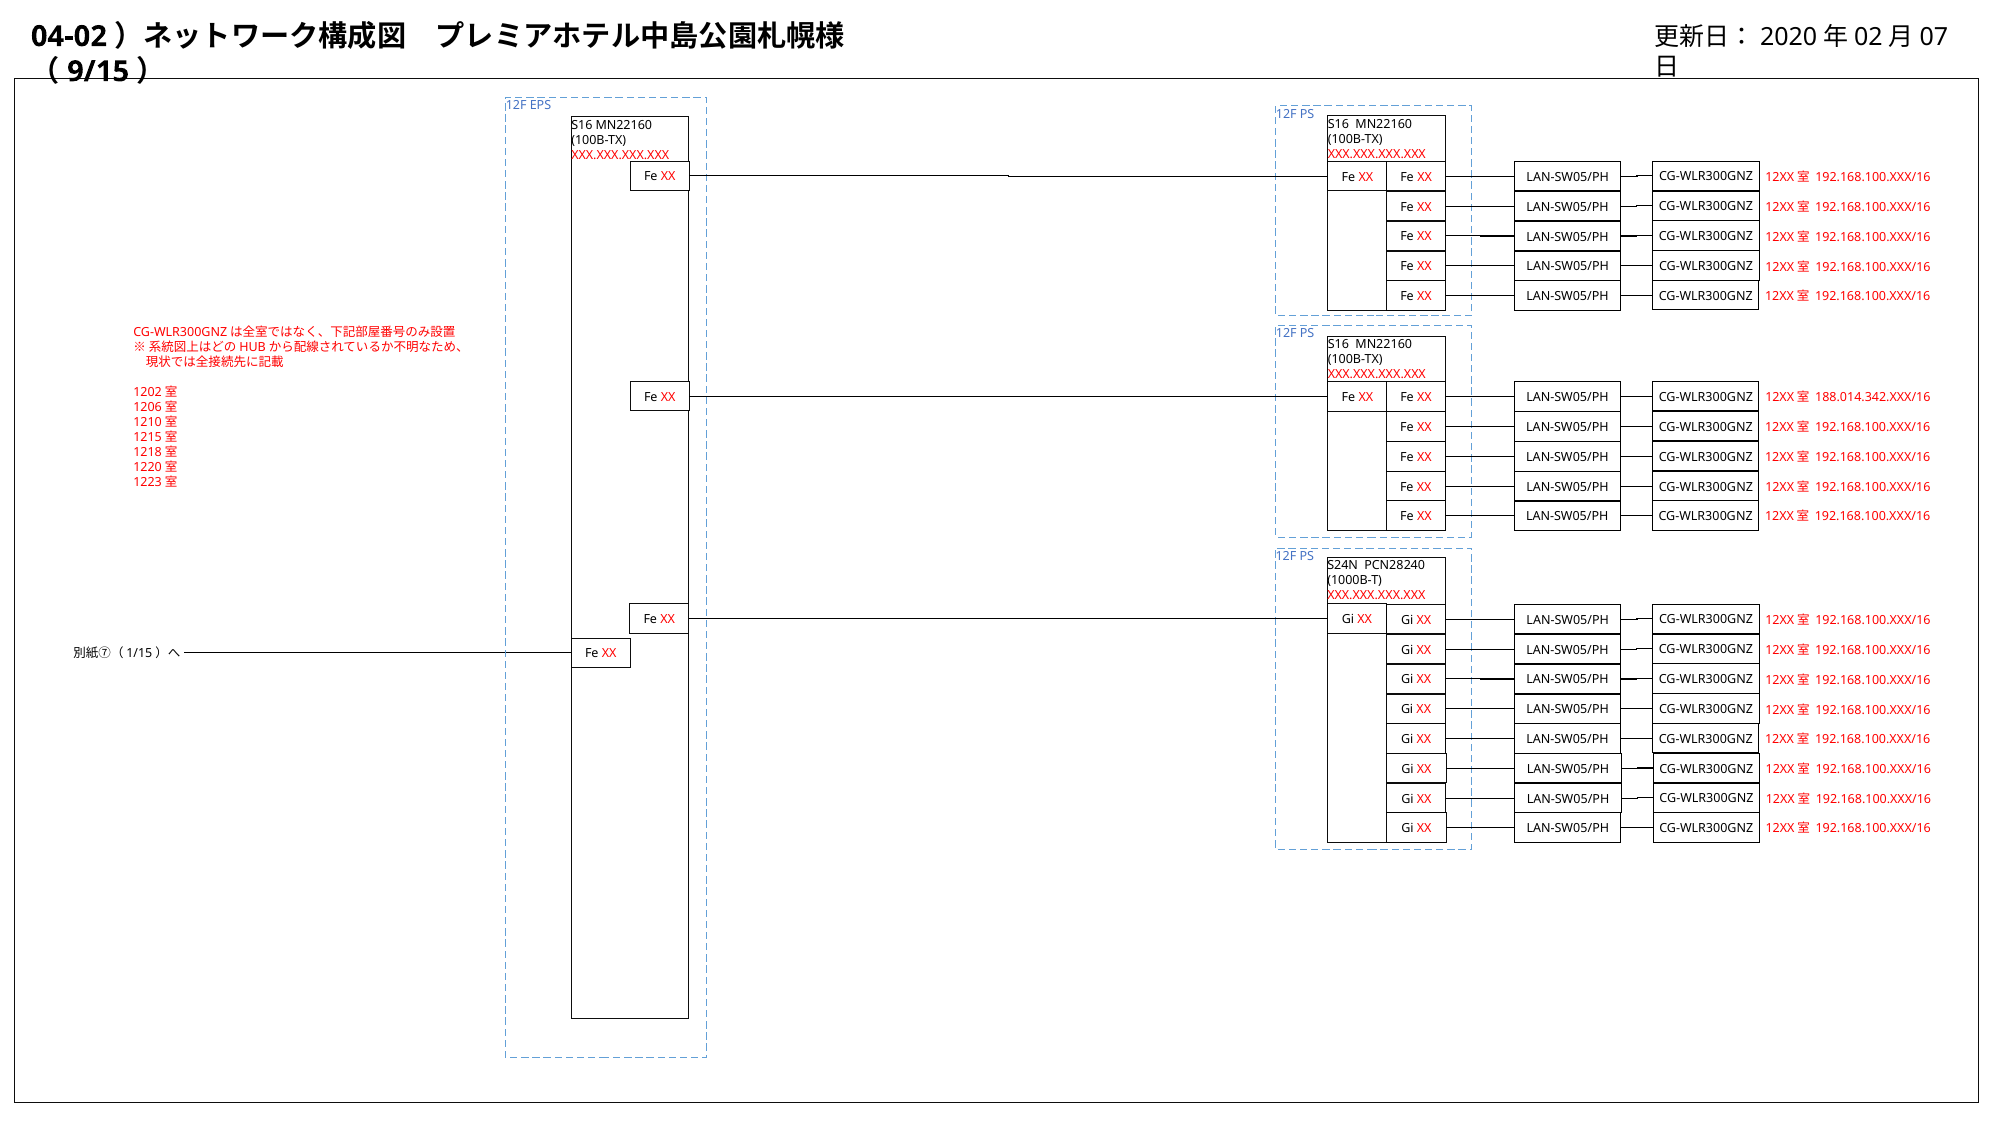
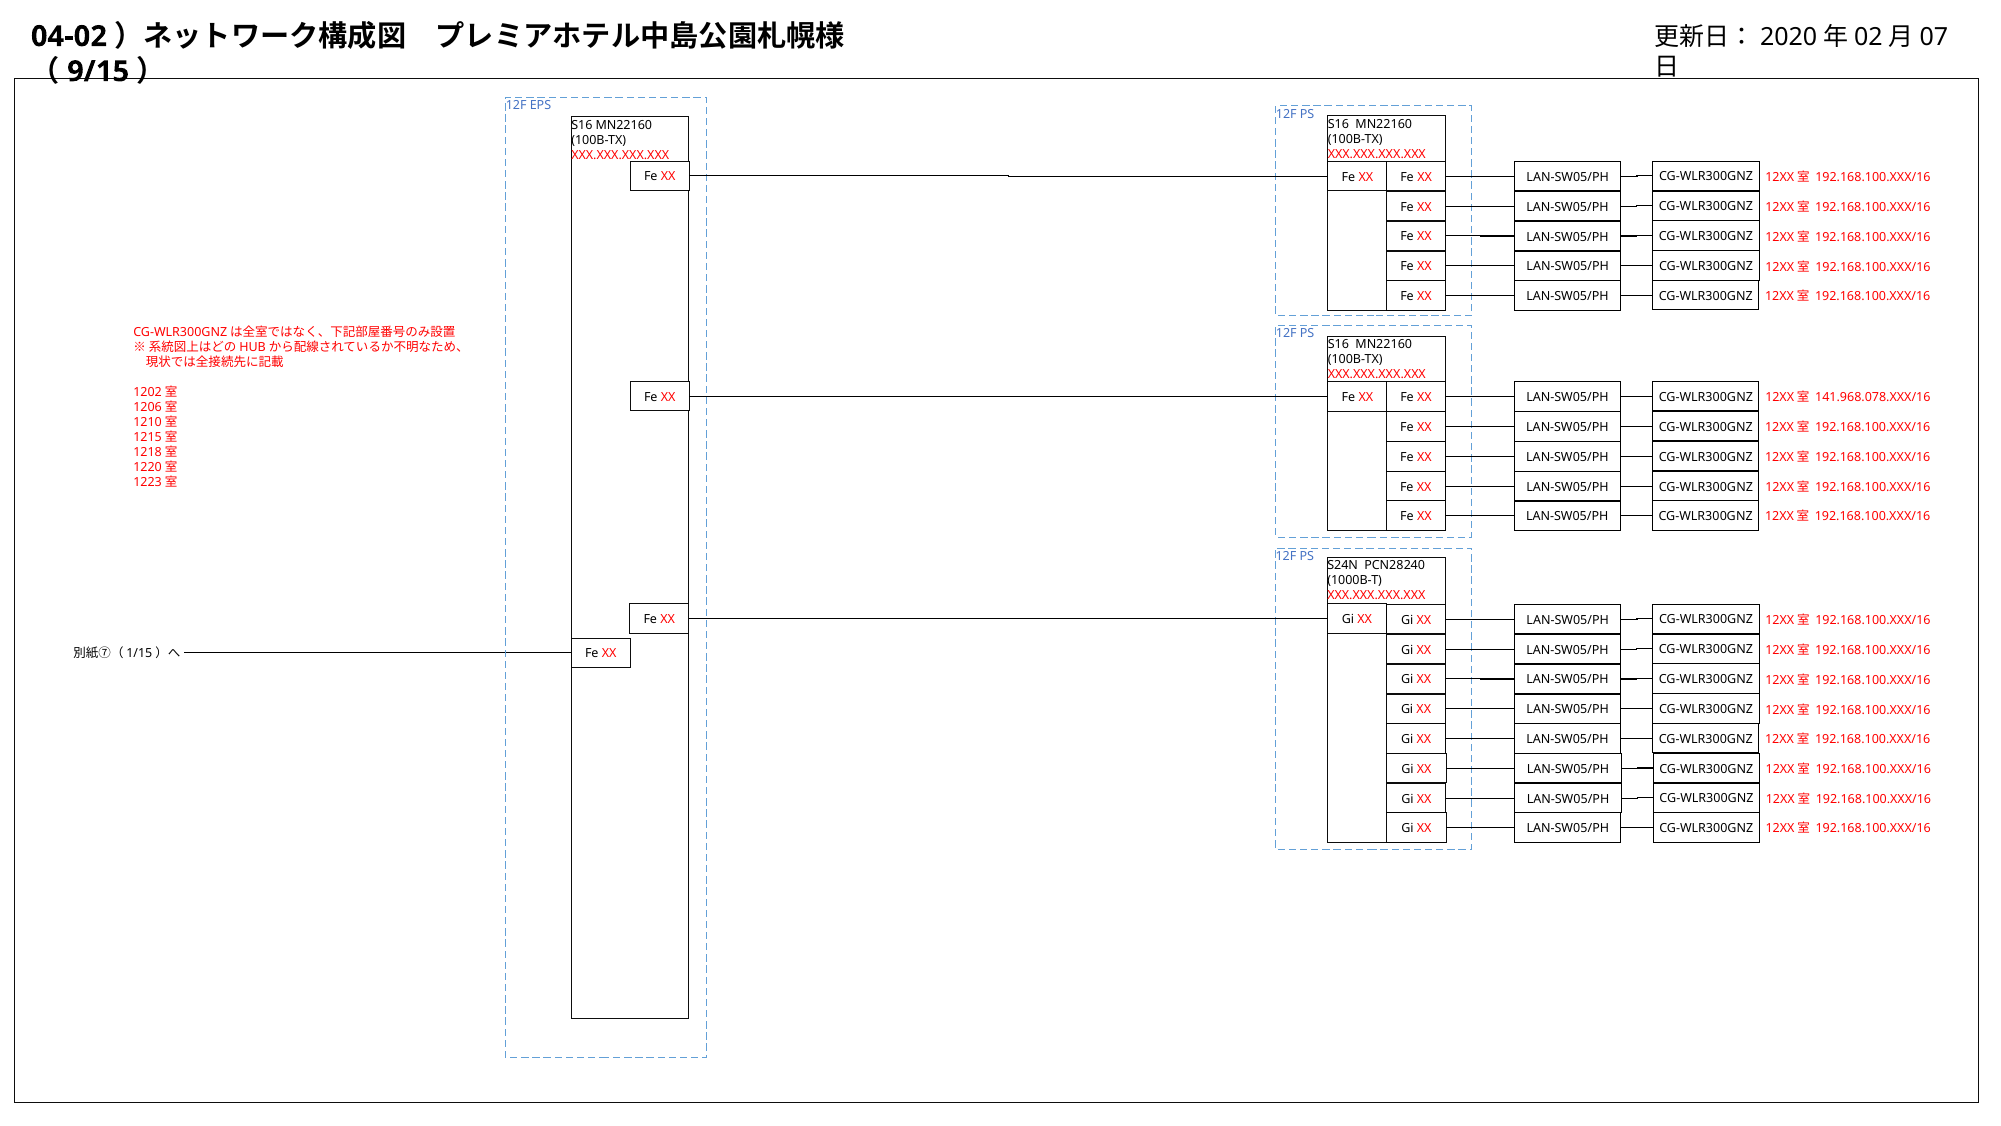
188.014.342.XXX/16: 188.014.342.XXX/16 -> 141.968.078.XXX/16 (1873, 397)
